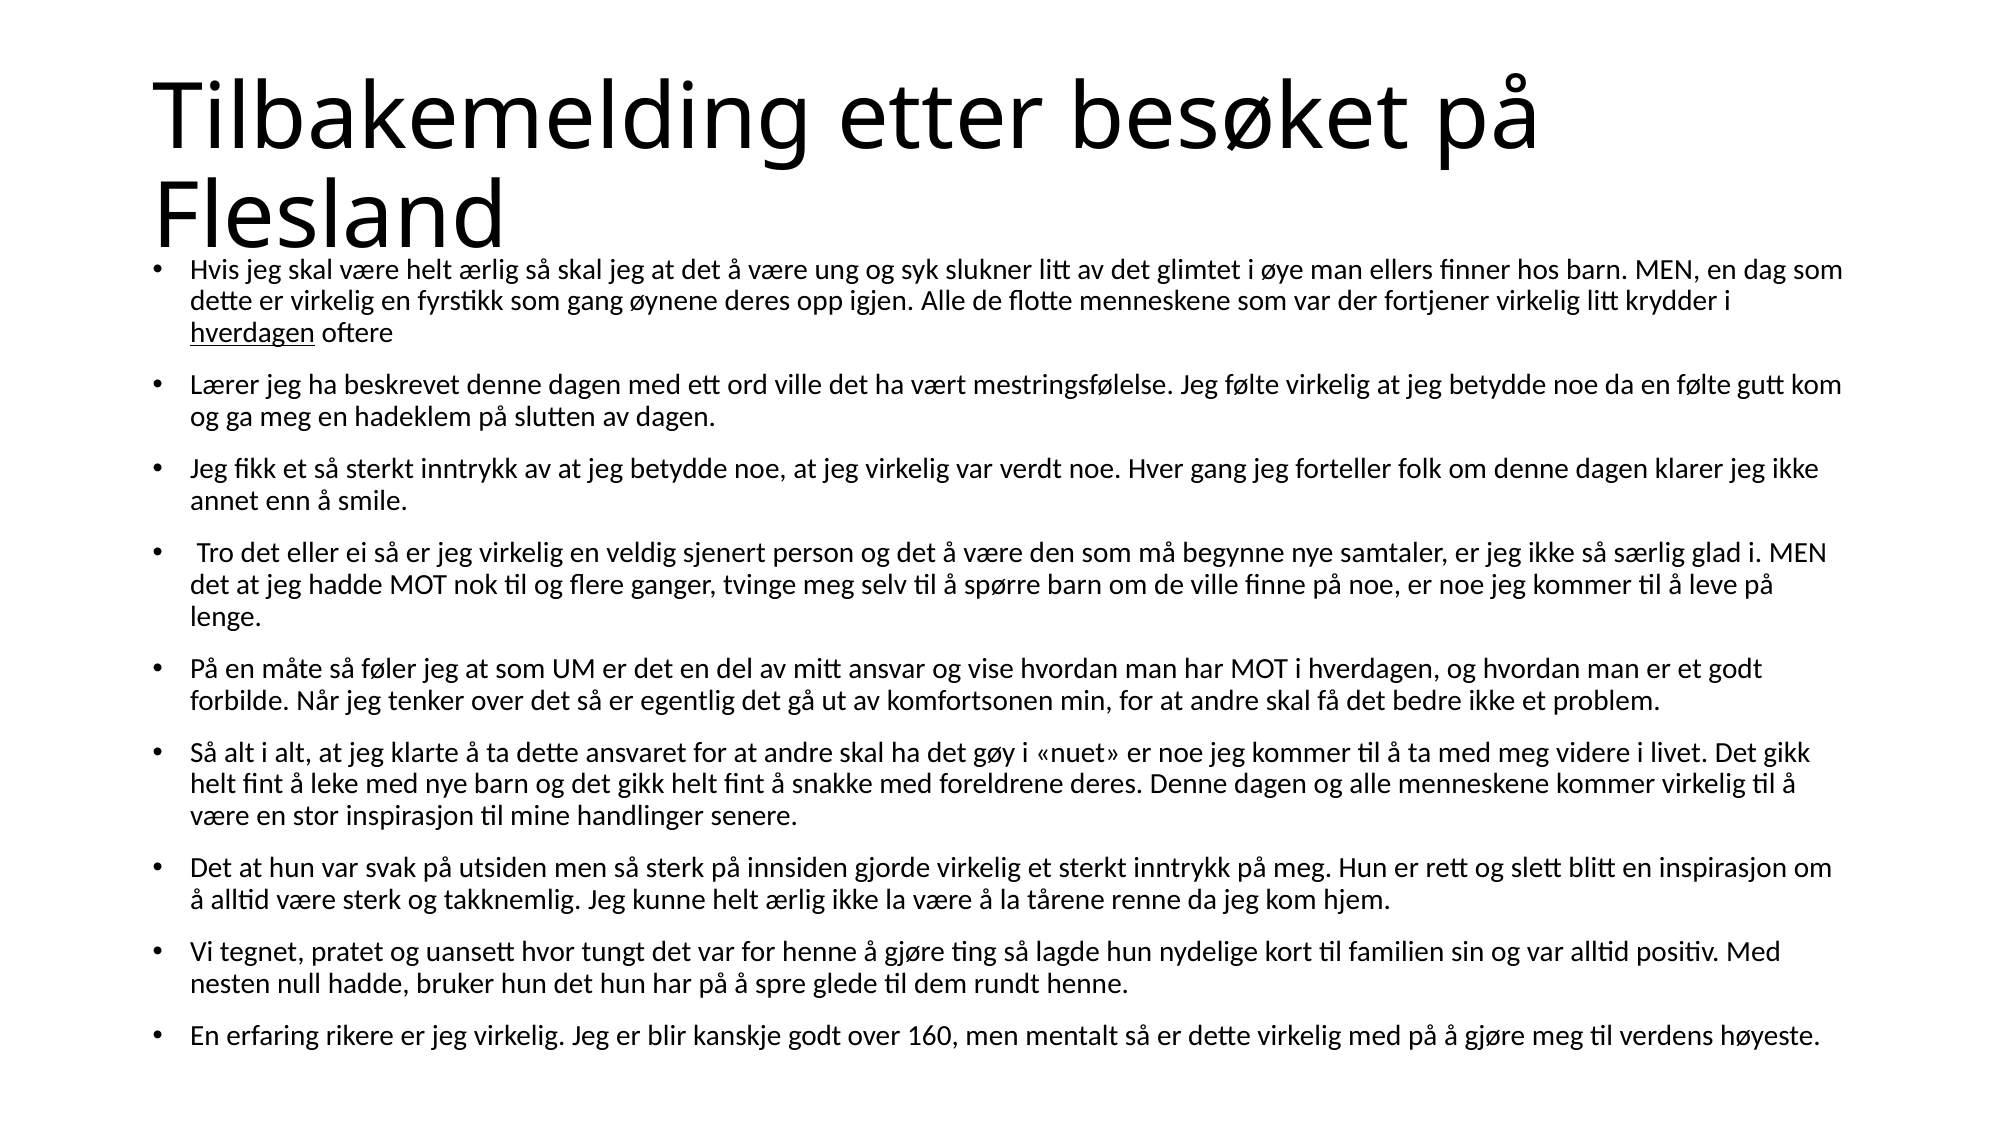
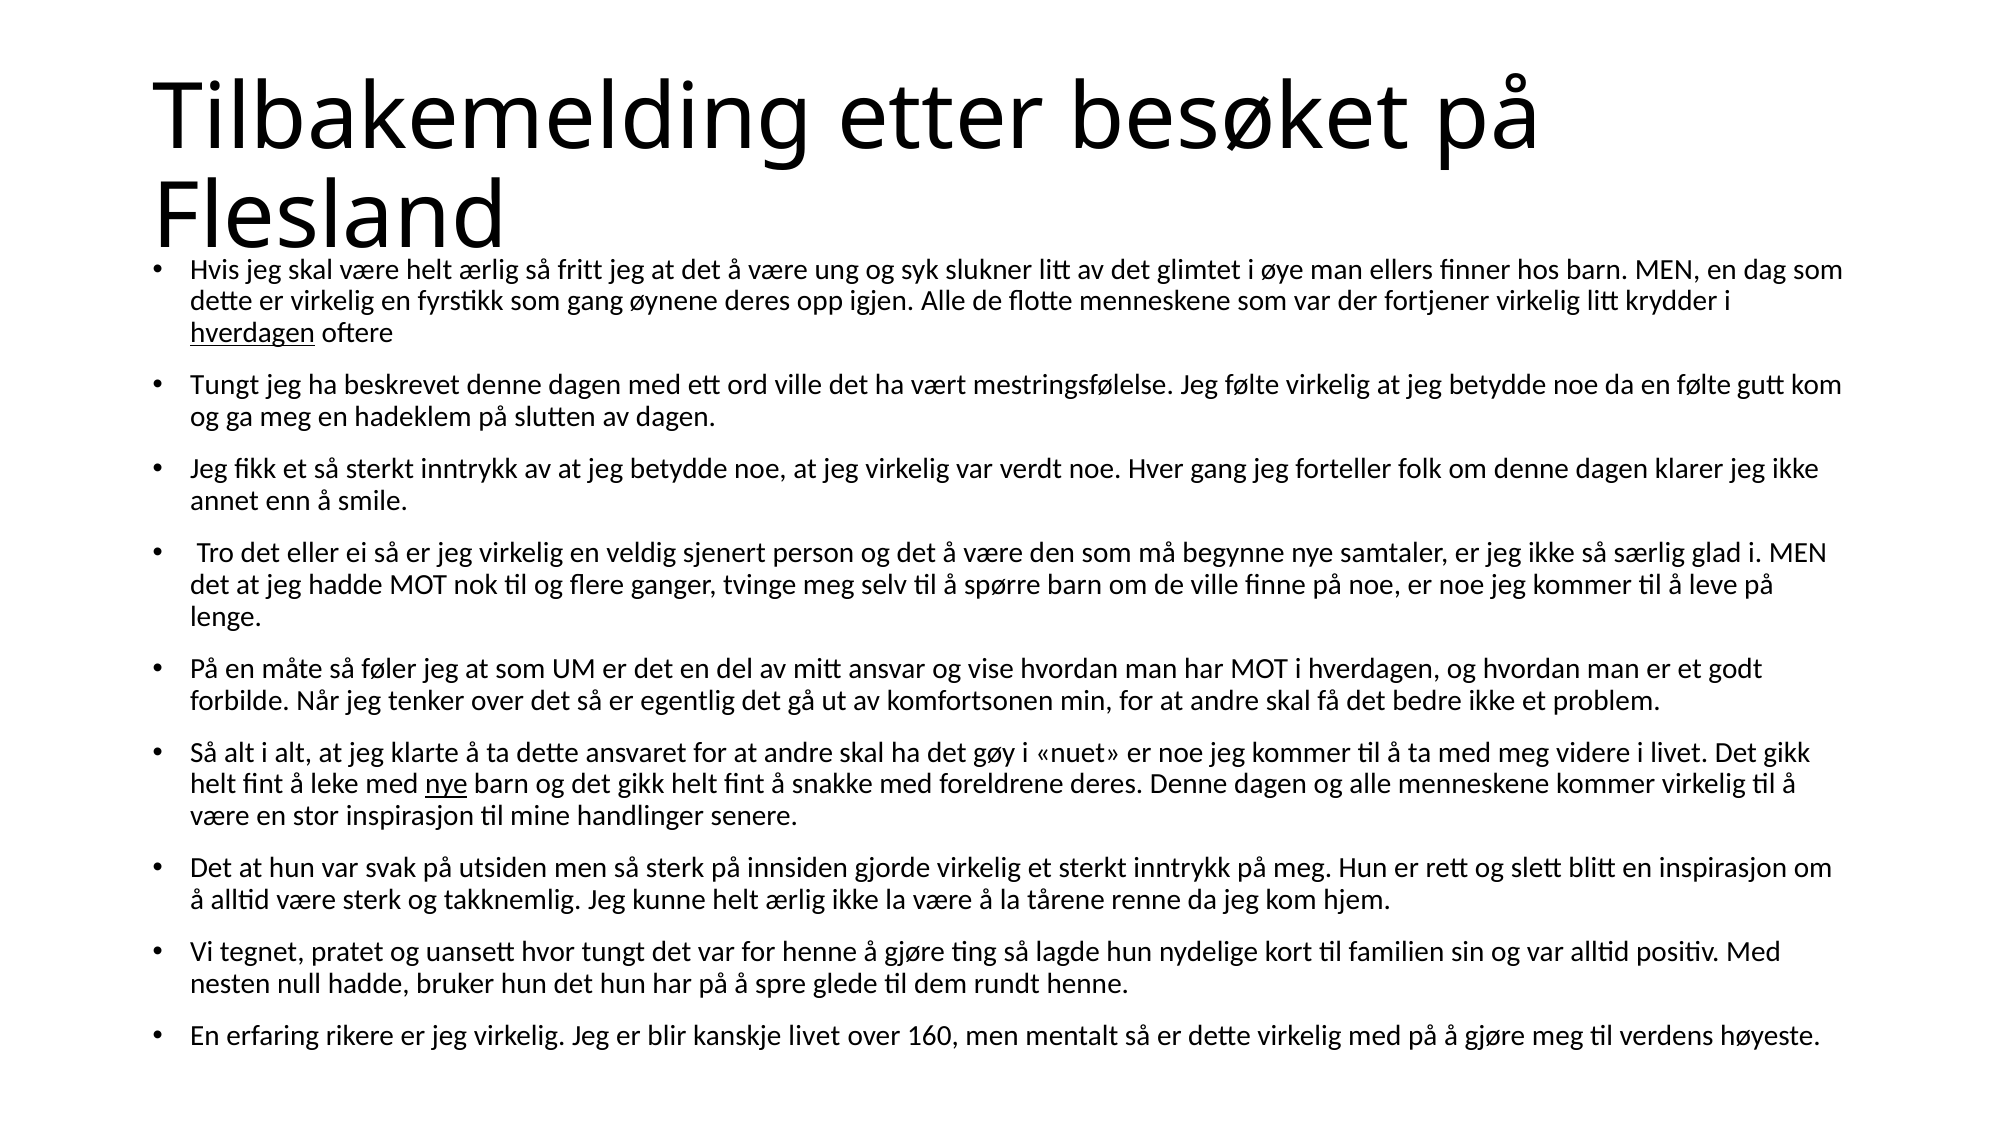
så skal: skal -> fritt (580, 270)
Lærer: Lærer -> Tungt (225, 385)
nye underline: none -> present (446, 784)
kanskje godt: godt -> livet (814, 1036)
